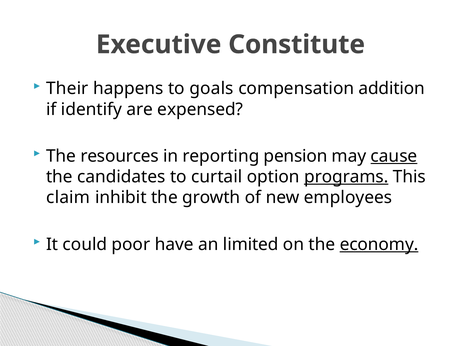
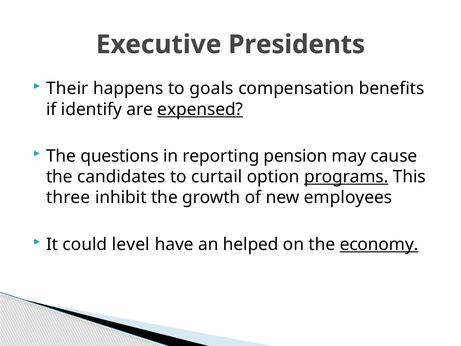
Constitute: Constitute -> Presidents (297, 44)
addition: addition -> benefits (392, 89)
expensed underline: none -> present (200, 109)
resources: resources -> questions (120, 156)
cause underline: present -> none (394, 156)
claim: claim -> three (68, 197)
poor: poor -> level (131, 244)
limited: limited -> helped (251, 244)
